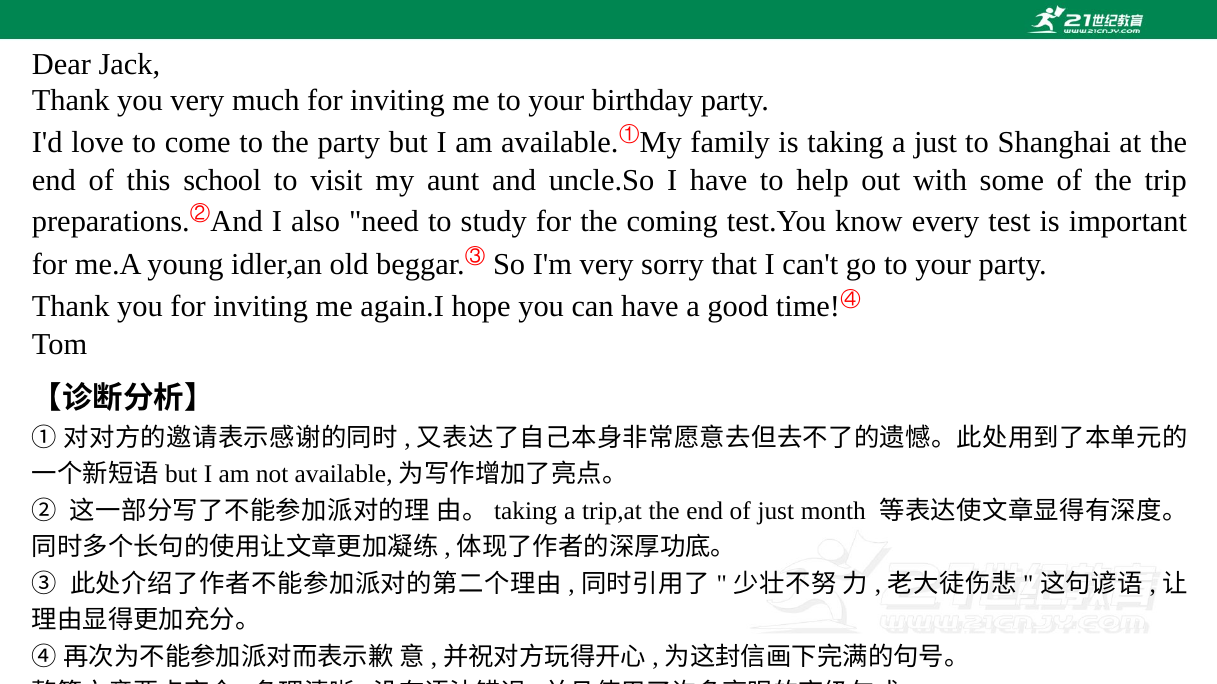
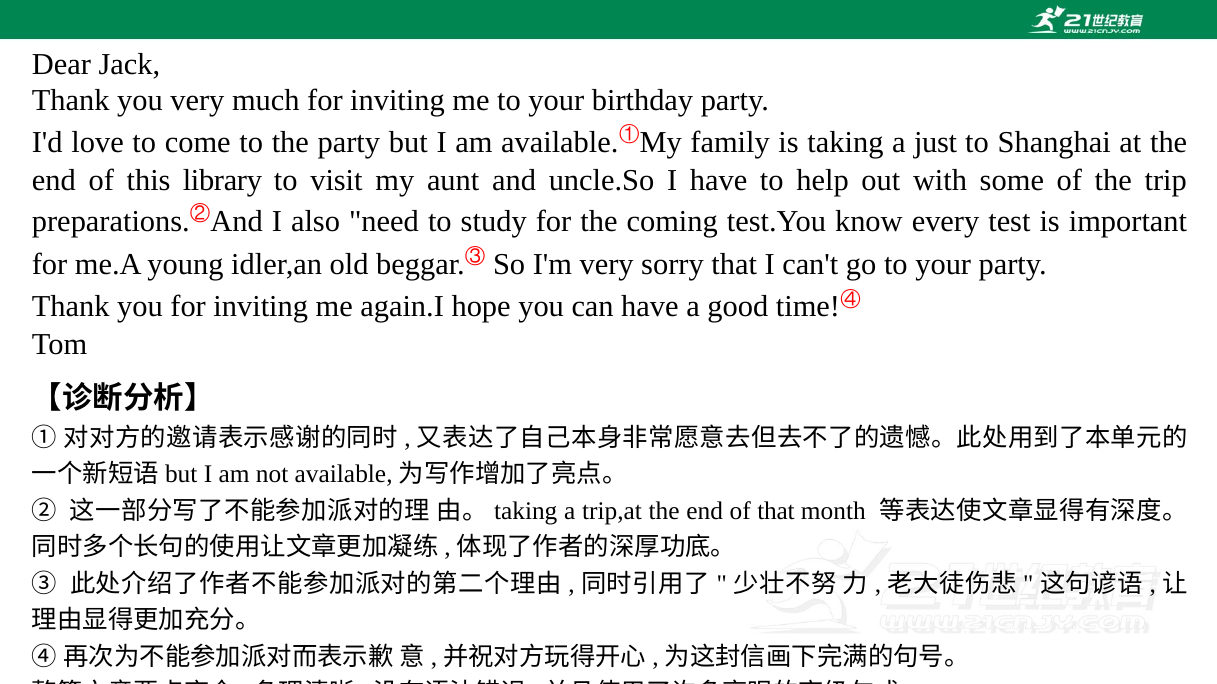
school: school -> library (222, 180)
of just: just -> that (776, 511)
